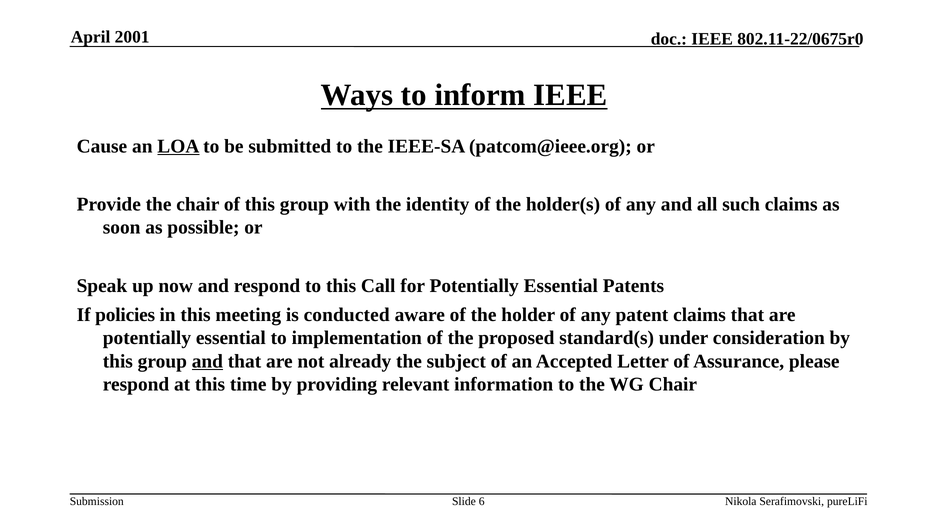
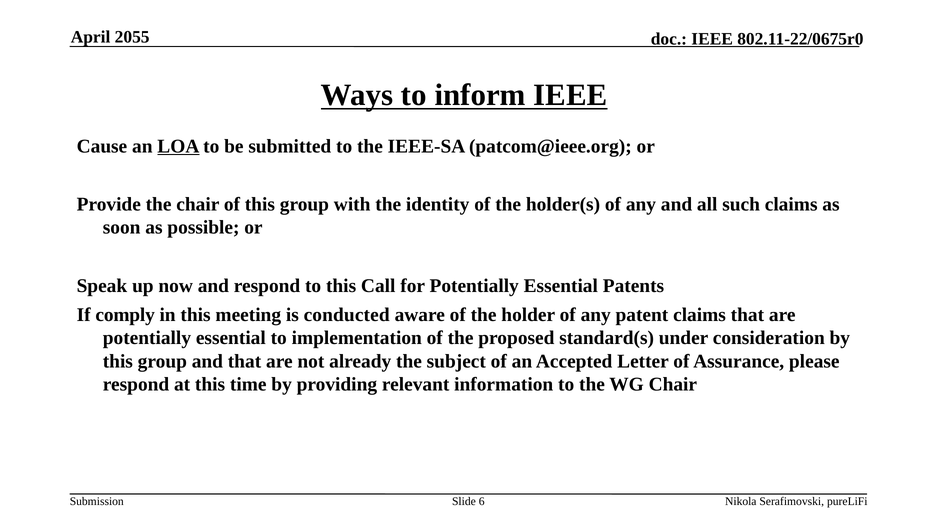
2001: 2001 -> 2055 (132, 37)
policies: policies -> comply (125, 315)
and underline: present -> none (207, 361)
